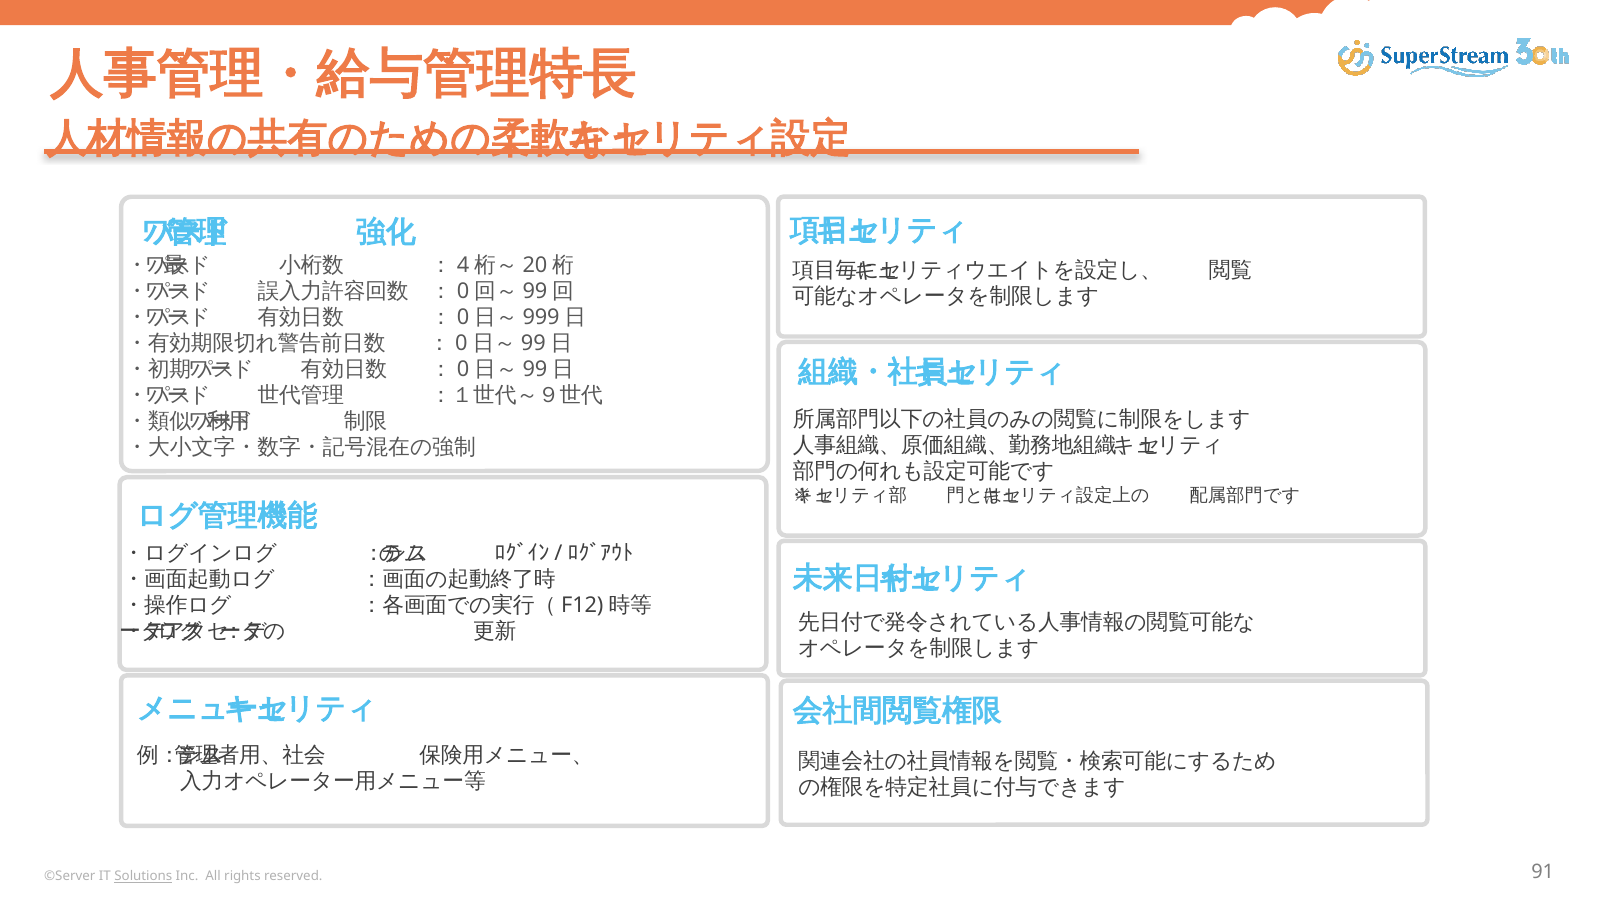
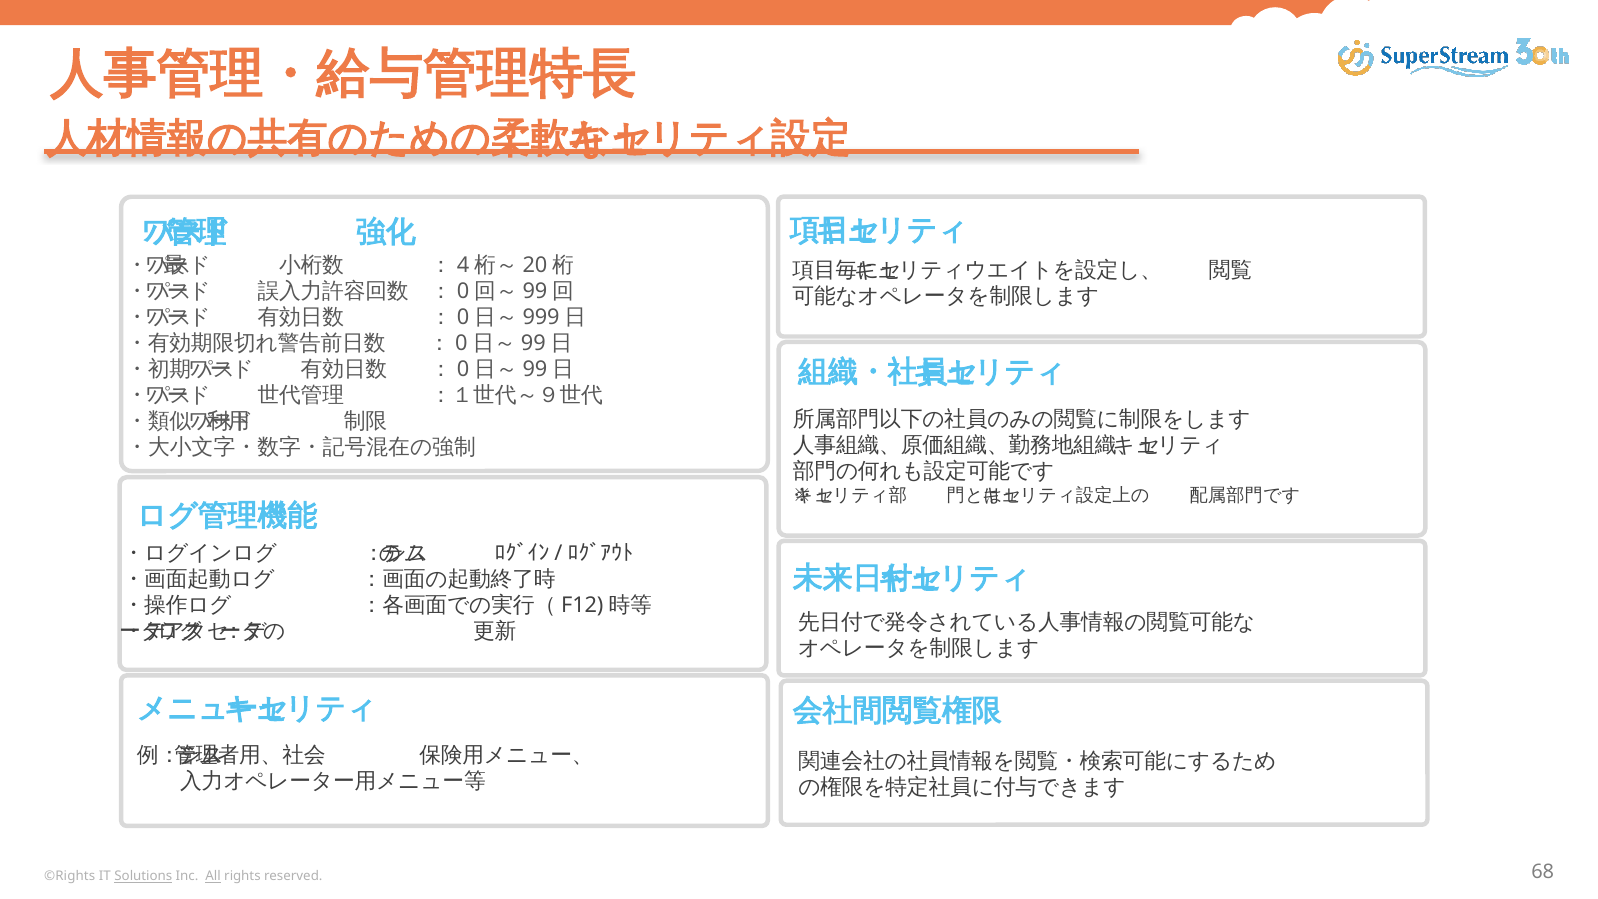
©Server: ©Server -> ©Rights (70, 876)
All underline: none -> present (213, 876)
91: 91 -> 68 (1543, 872)
